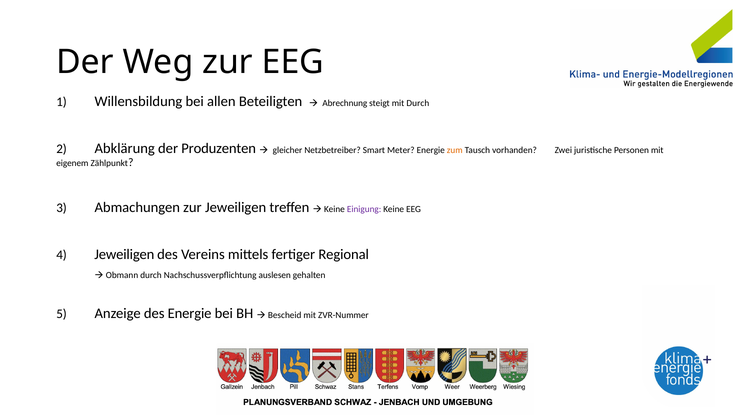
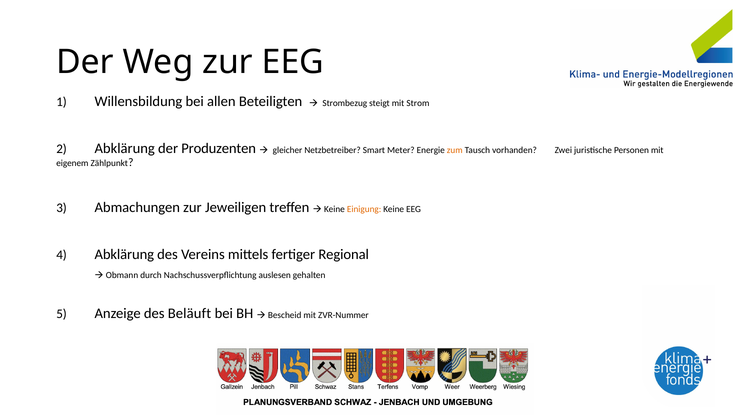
Abrechnung: Abrechnung -> Strombezug (345, 103)
mit Durch: Durch -> Strom (418, 103)
Einigung colour: purple -> orange (364, 209)
4 Jeweiligen: Jeweiligen -> Abklärung (124, 255)
des Energie: Energie -> Beläuft (189, 313)
